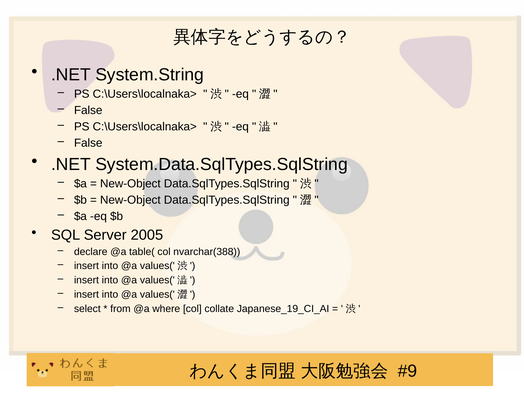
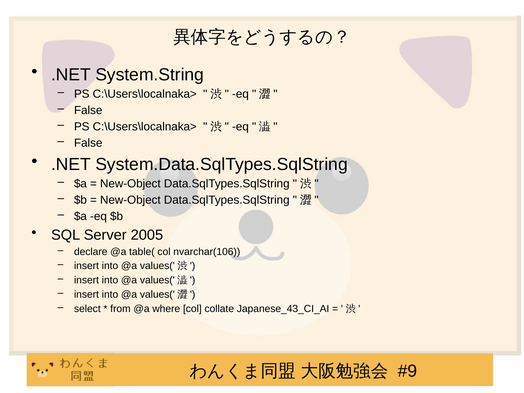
nvarchar(388: nvarchar(388 -> nvarchar(106 (207, 252)
Japanese_19_CI_AI: Japanese_19_CI_AI -> Japanese_43_CI_AI (283, 309)
